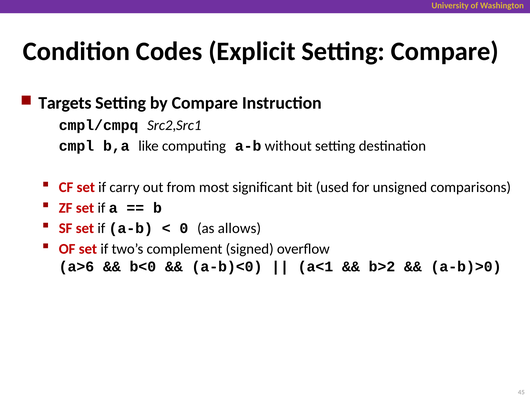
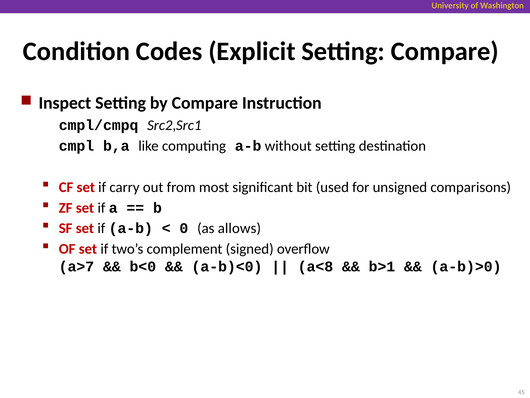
Targets: Targets -> Inspect (65, 103)
a>6: a>6 -> a>7 (76, 266)
a<1: a<1 -> a<8 (315, 266)
b>2: b>2 -> b>1 (382, 266)
